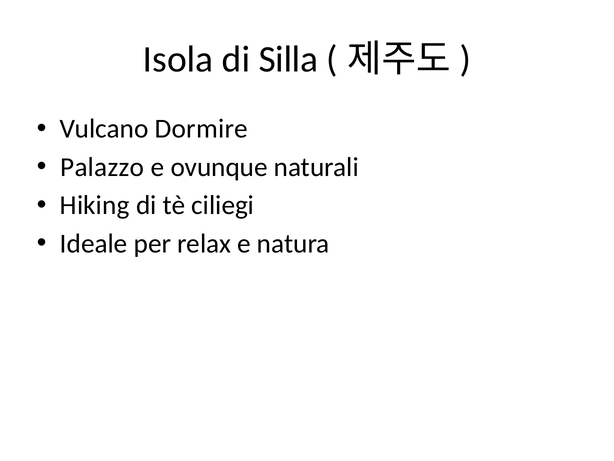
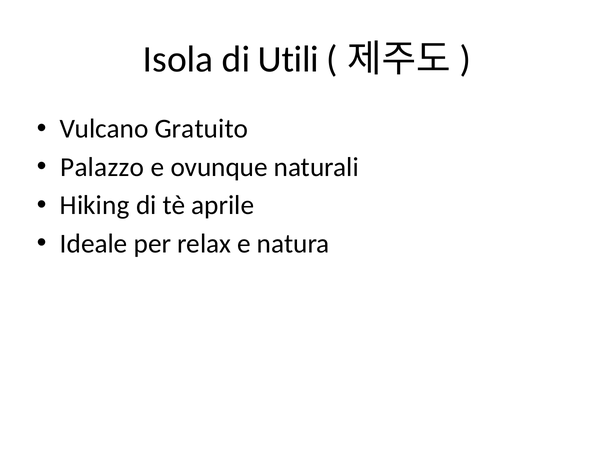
Silla: Silla -> Utili (288, 59)
Dormire: Dormire -> Gratuito (201, 129)
ciliegi: ciliegi -> aprile (223, 205)
